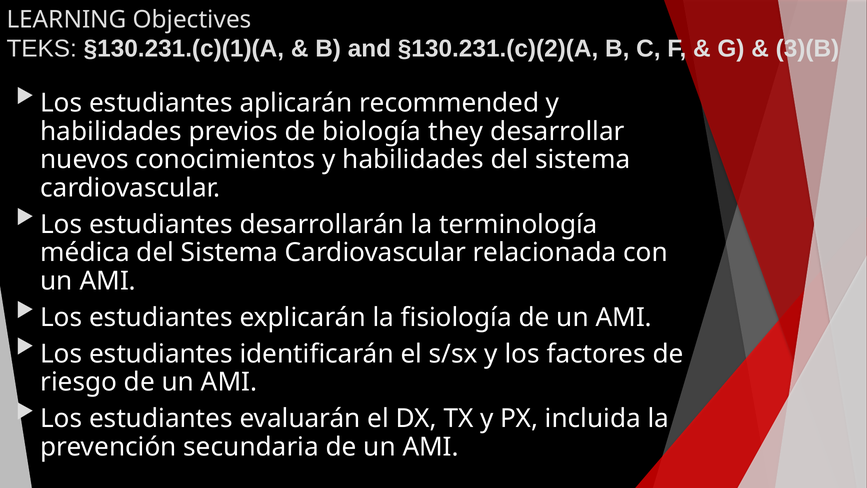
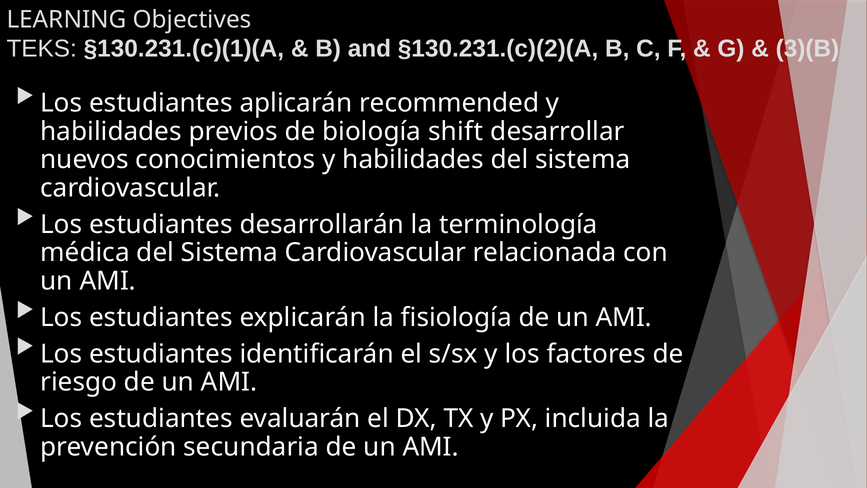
they: they -> shift (456, 131)
